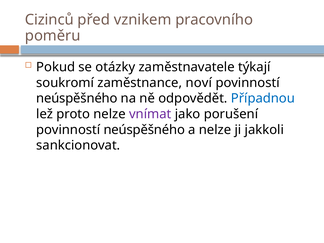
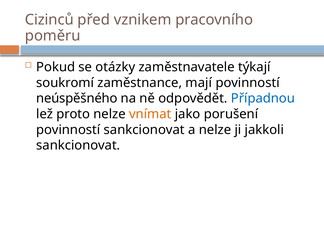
noví: noví -> mají (199, 83)
vnímat colour: purple -> orange (150, 114)
neúspěšného: neúspěšného -> sankcionovat (144, 130)
